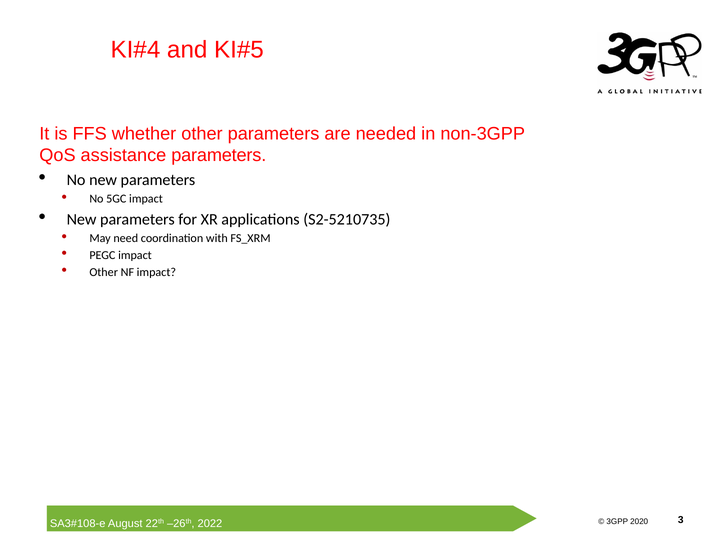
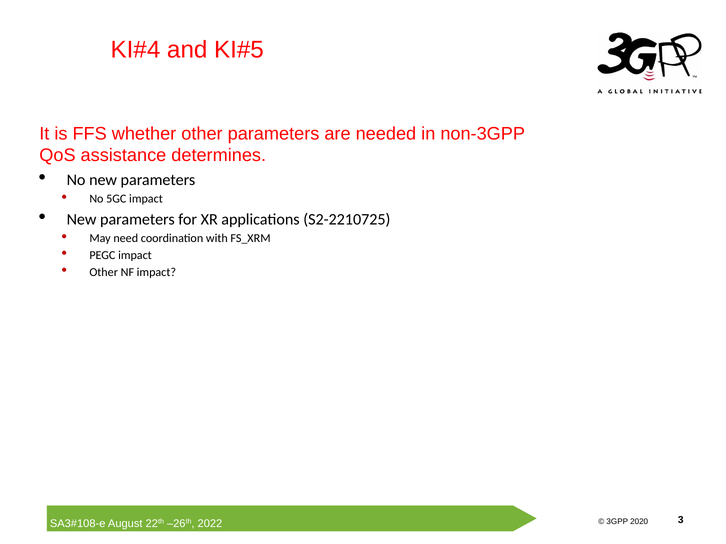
assistance parameters: parameters -> determines (219, 155)
S2-5210735: S2-5210735 -> S2-2210725 (347, 220)
